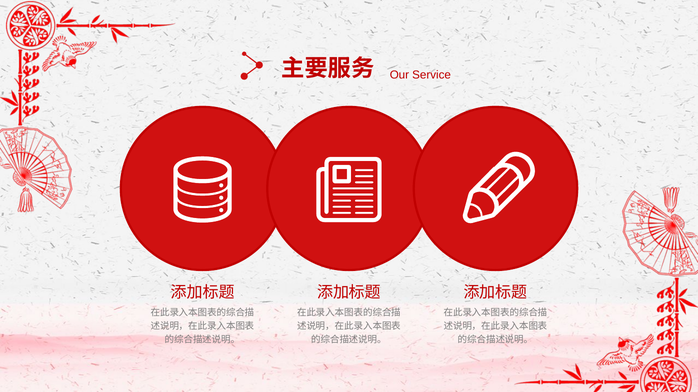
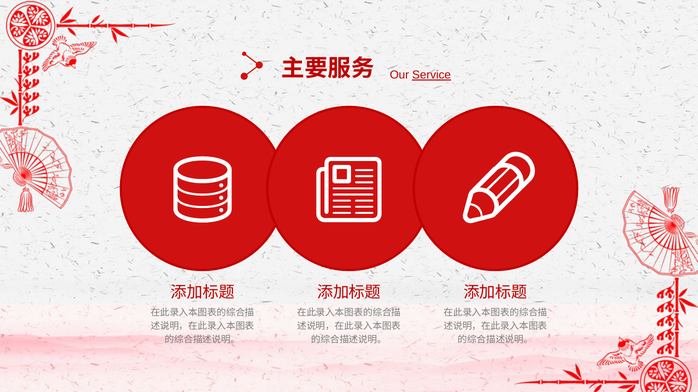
Service underline: none -> present (432, 75)
